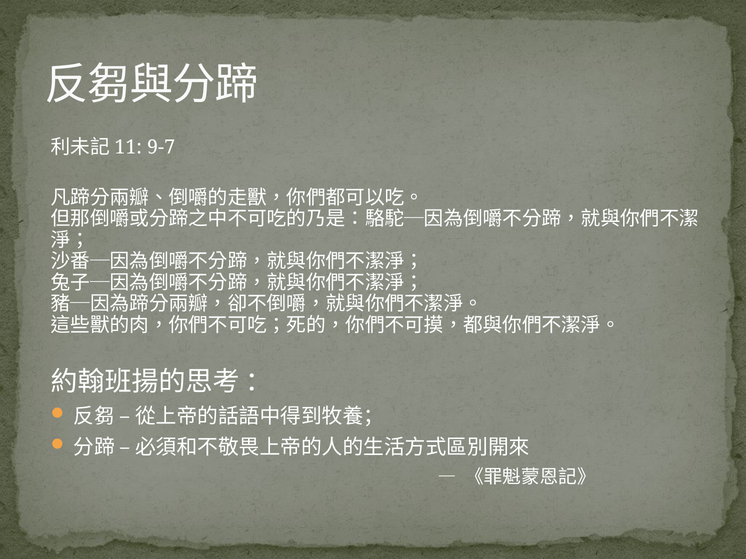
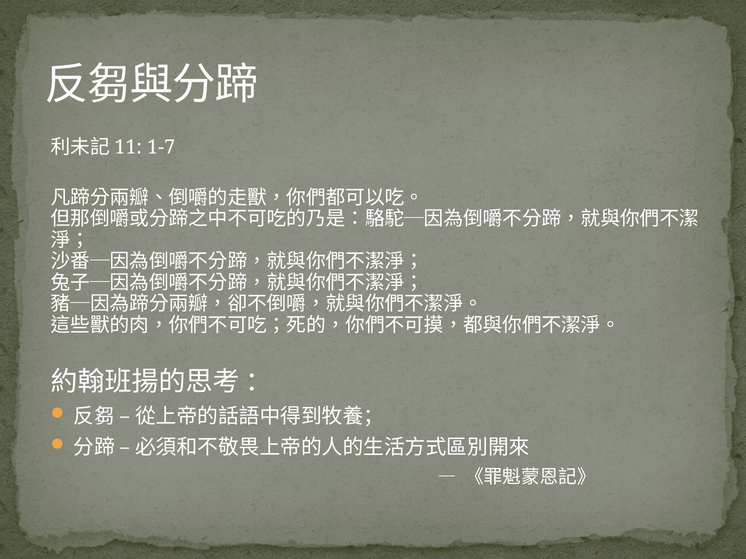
9-7: 9-7 -> 1-7 (161, 147)
